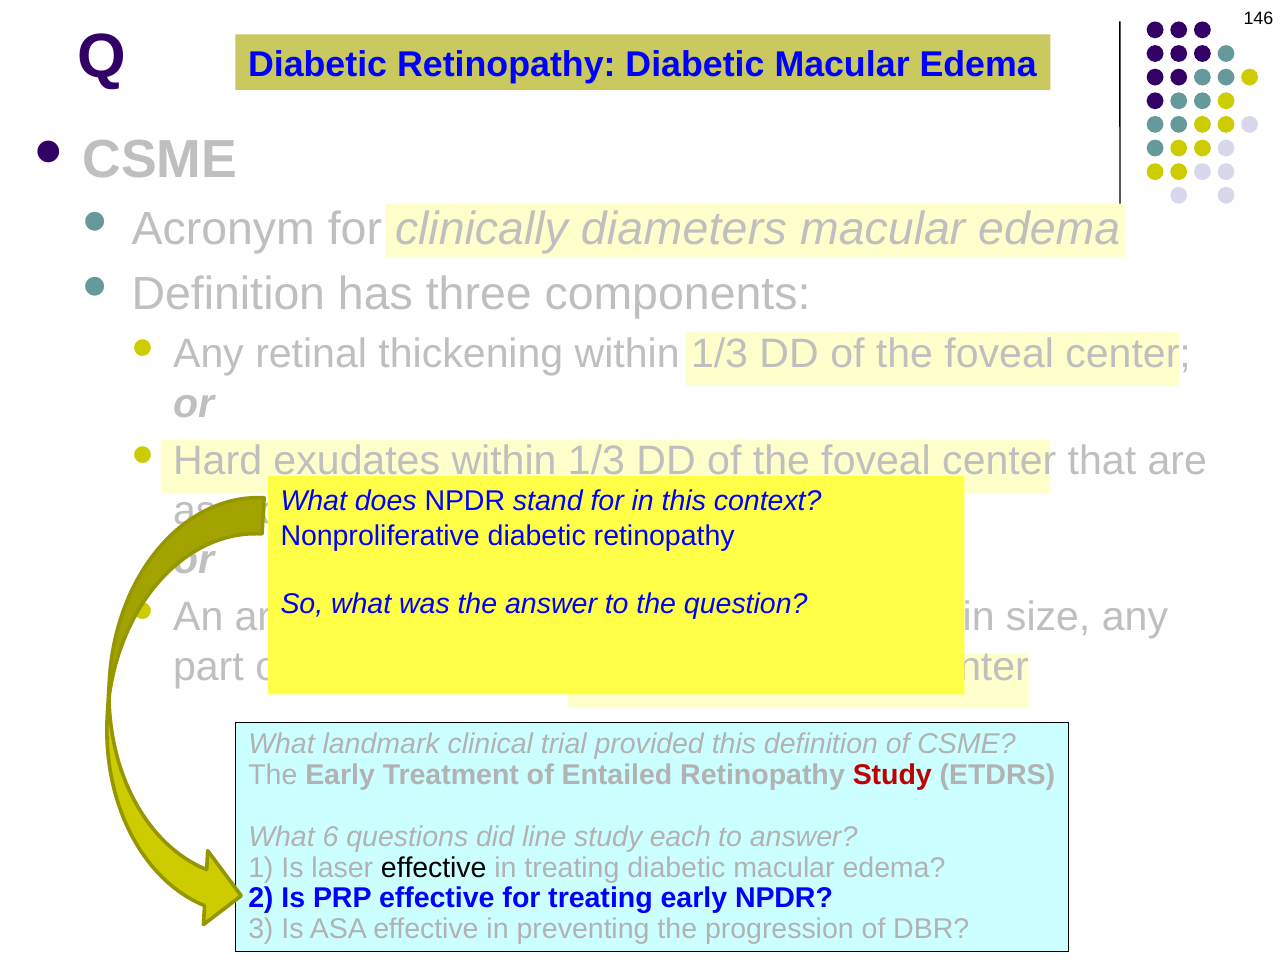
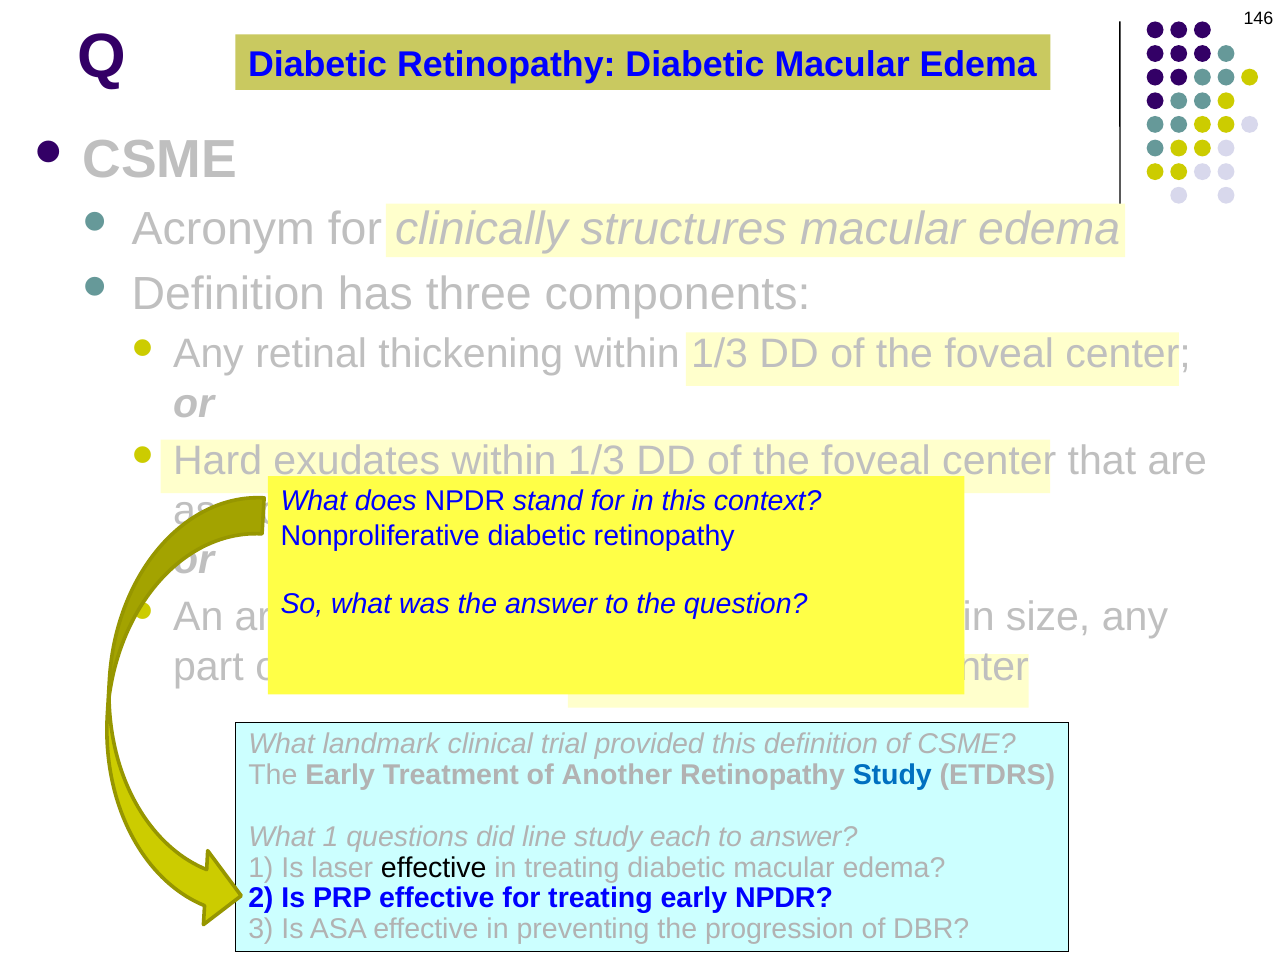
diameters: diameters -> structures (684, 229)
Entailed: Entailed -> Another (617, 775)
Study colour: red -> blue (892, 775)
What 6: 6 -> 1 (331, 836)
